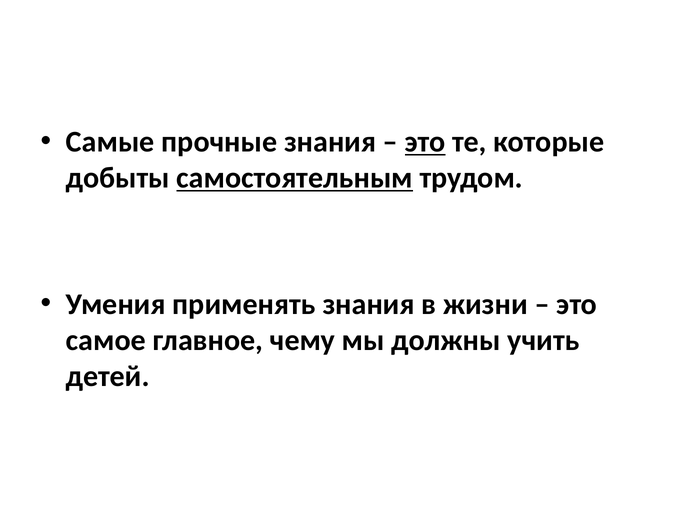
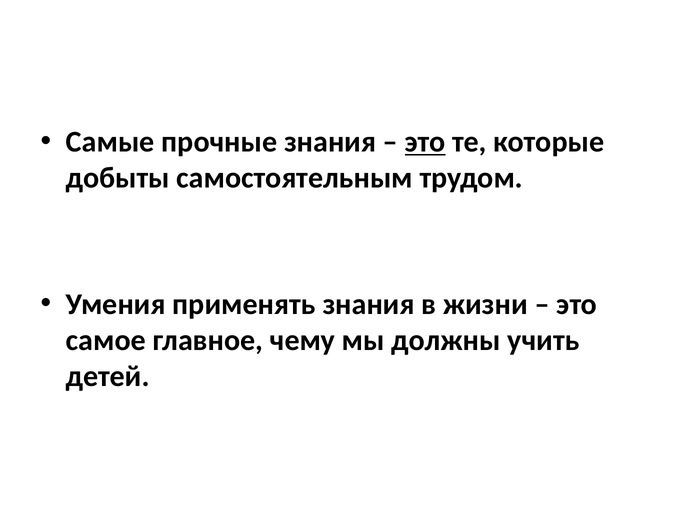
самостоятельным underline: present -> none (295, 178)
